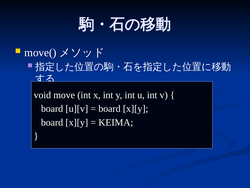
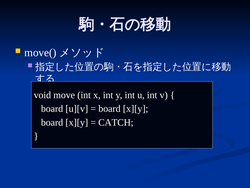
KEIMA: KEIMA -> CATCH (116, 122)
